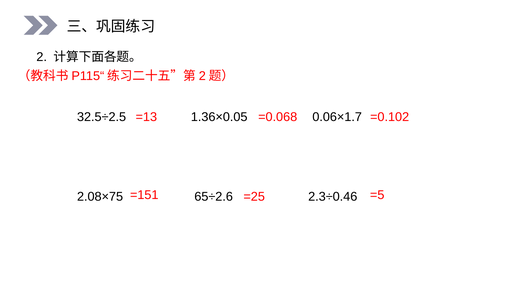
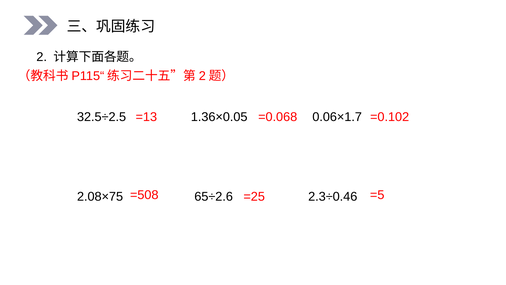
=151: =151 -> =508 (144, 195)
